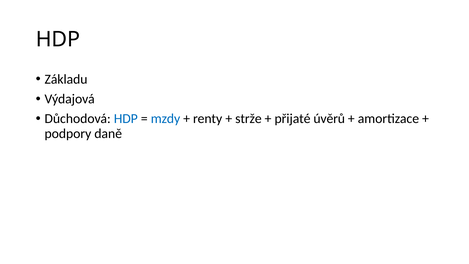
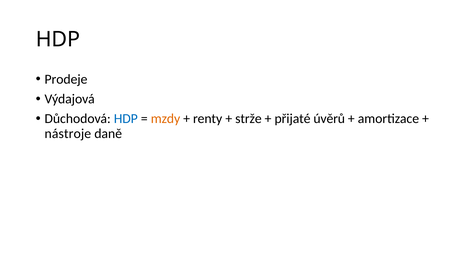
Základu: Základu -> Prodeje (66, 79)
mzdy colour: blue -> orange (165, 119)
podpory: podpory -> nástroje (68, 133)
